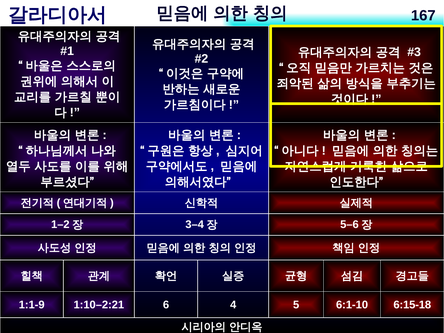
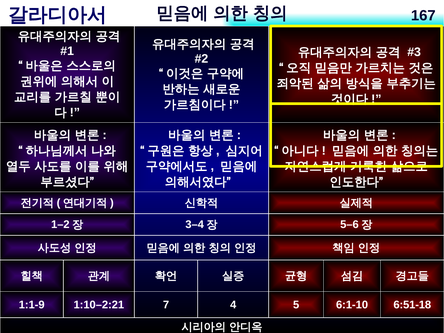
6: 6 -> 7 (166, 305)
6:15-18: 6:15-18 -> 6:51-18 (412, 305)
